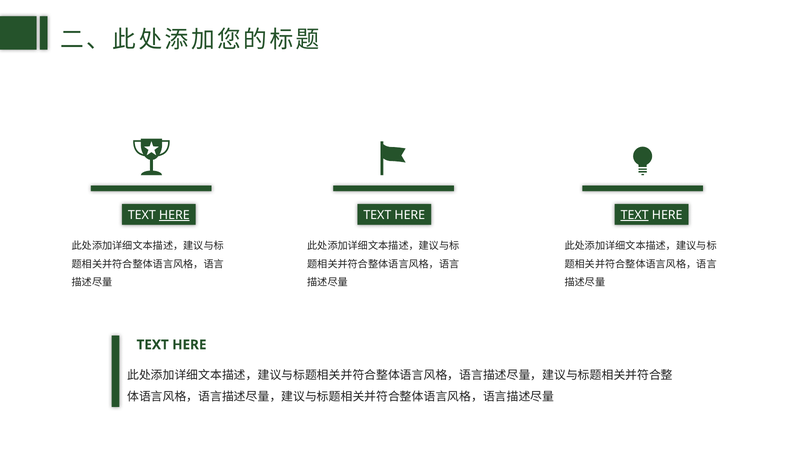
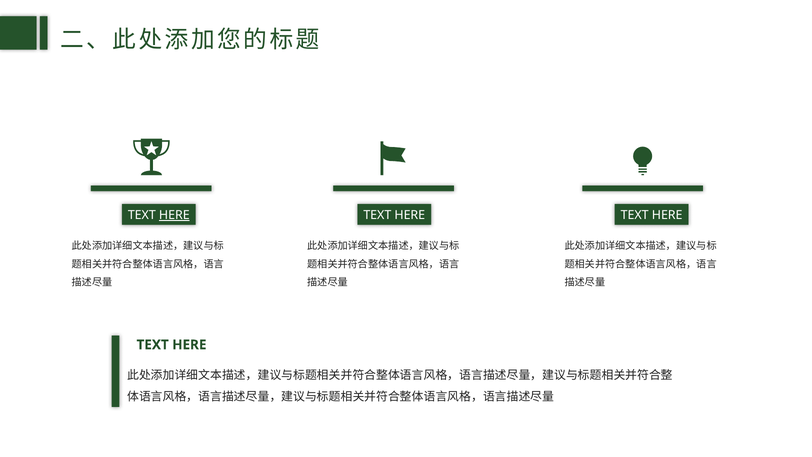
TEXT underline: present -> none (635, 215)
